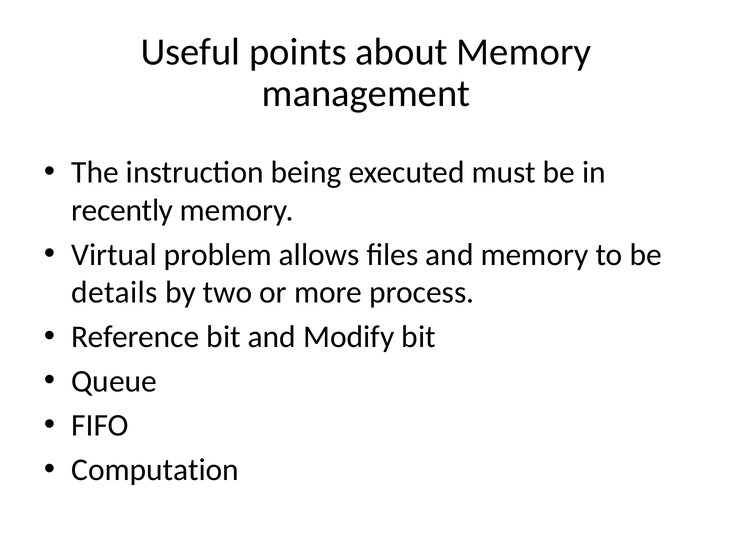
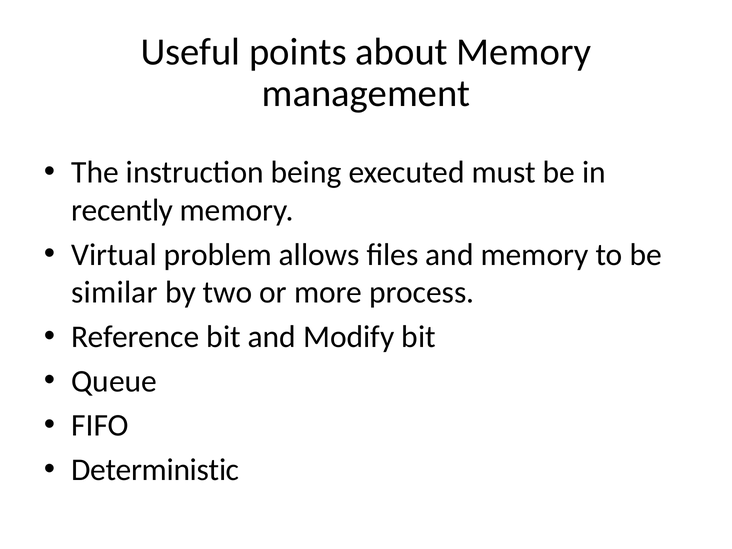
details: details -> similar (115, 293)
Computation: Computation -> Deterministic (155, 470)
